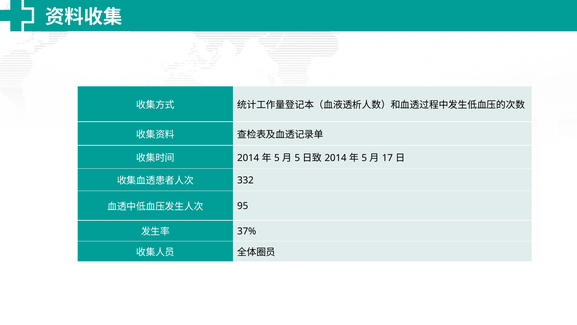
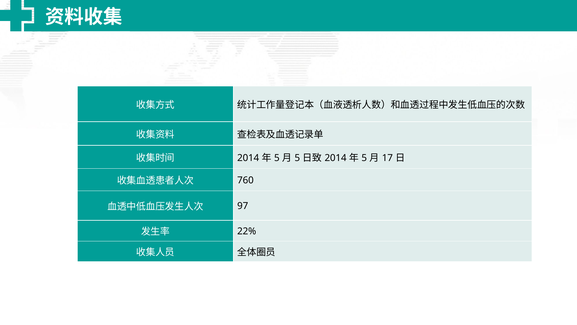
332: 332 -> 760 (245, 180)
95: 95 -> 97 (243, 206)
37%: 37% -> 22% (247, 231)
